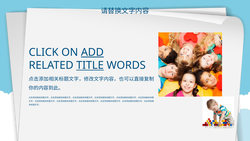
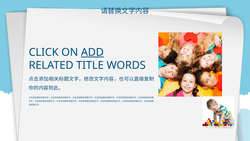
TITLE underline: present -> none (90, 65)
